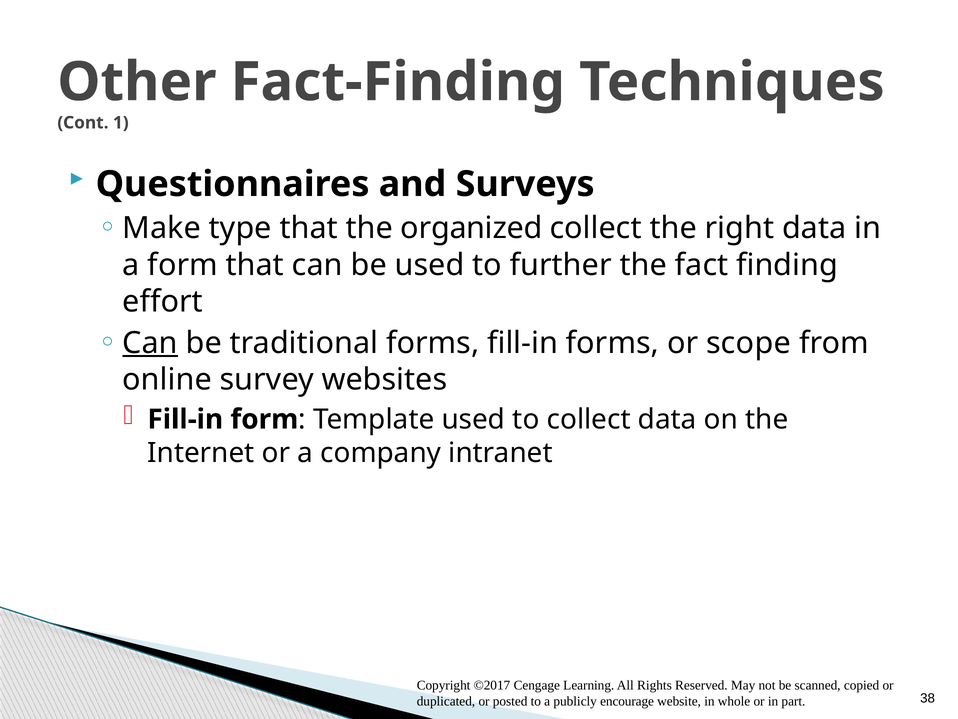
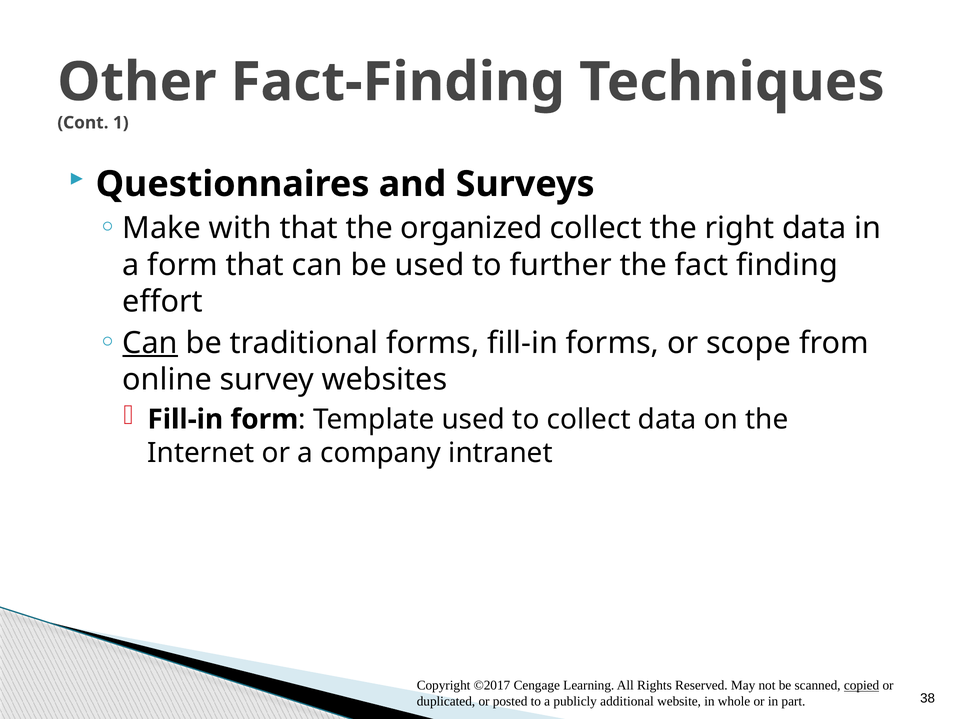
type: type -> with (240, 228)
copied underline: none -> present (862, 685)
encourage: encourage -> additional (627, 701)
